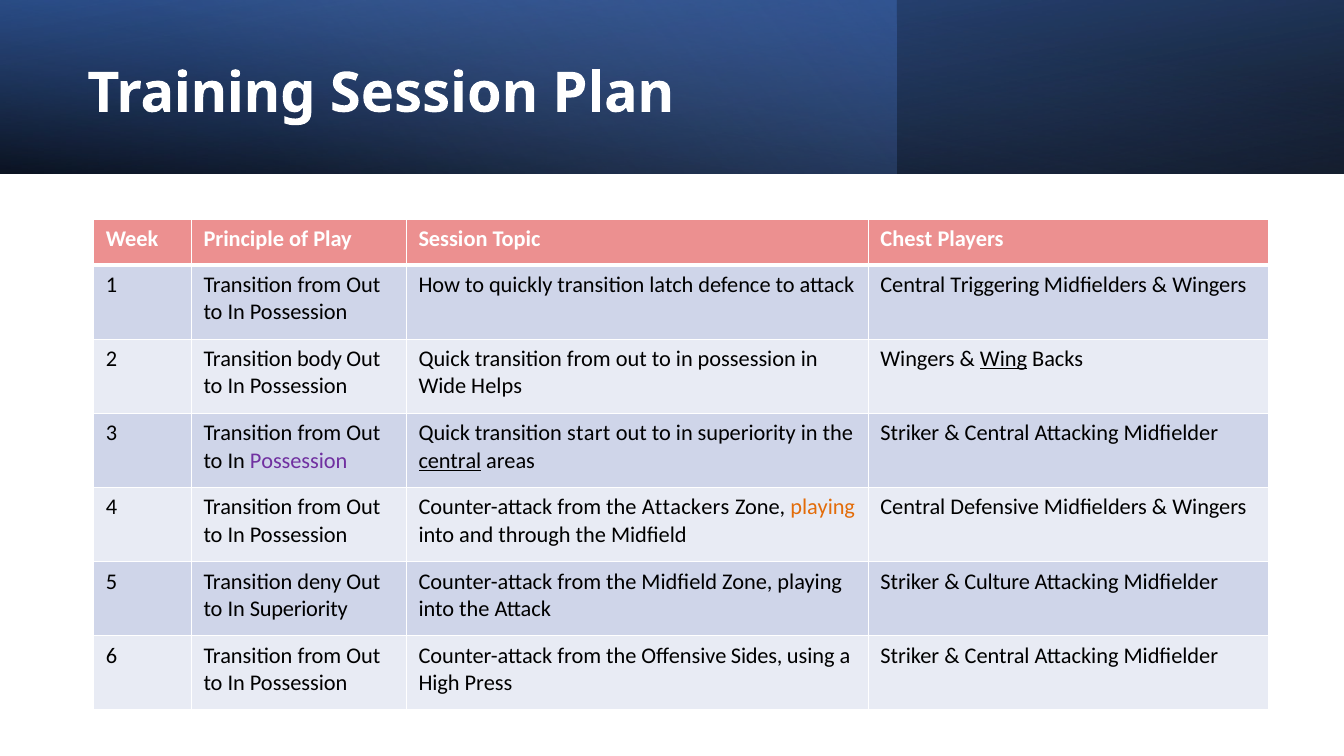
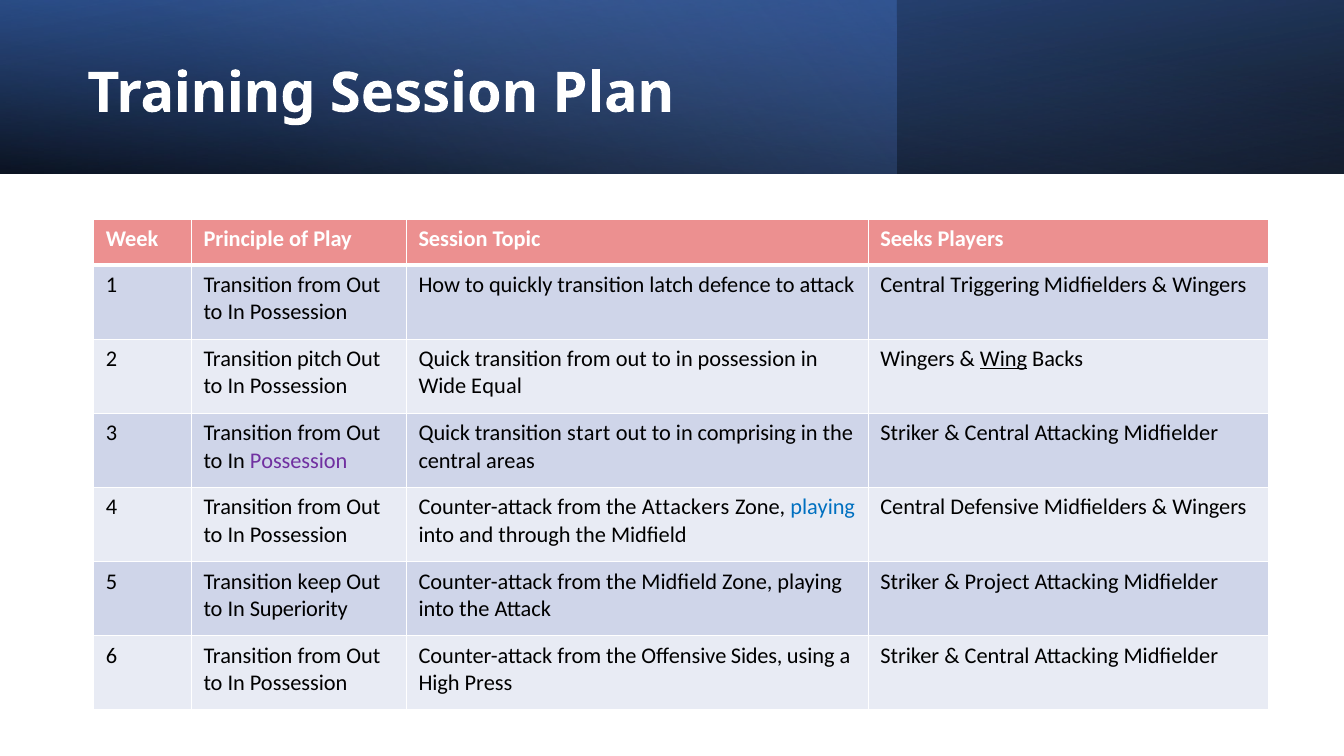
Chest: Chest -> Seeks (906, 239)
body: body -> pitch (320, 359)
Helps: Helps -> Equal (497, 387)
superiority: superiority -> comprising (747, 433)
central underline: present -> none (450, 461)
playing colour: orange -> blue (823, 508)
deny: deny -> keep (319, 582)
Culture: Culture -> Project (997, 582)
